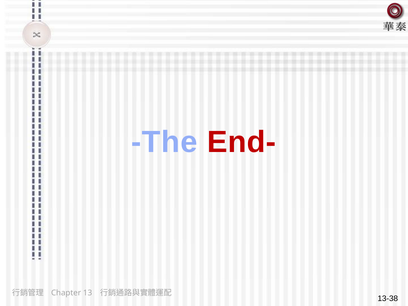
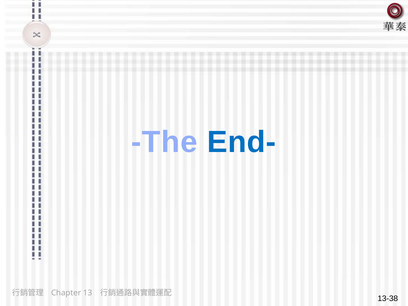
End- colour: red -> blue (242, 142)
